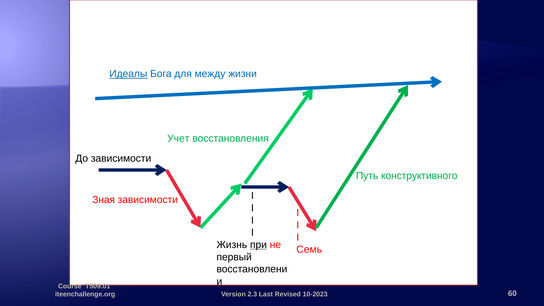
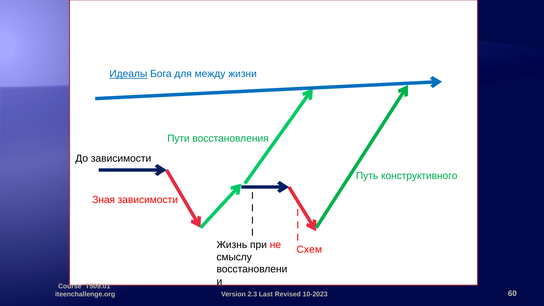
Учет: Учет -> Пути (178, 139)
при underline: present -> none (258, 245)
Семь: Семь -> Схем (309, 250)
первый: первый -> смыслу (234, 257)
